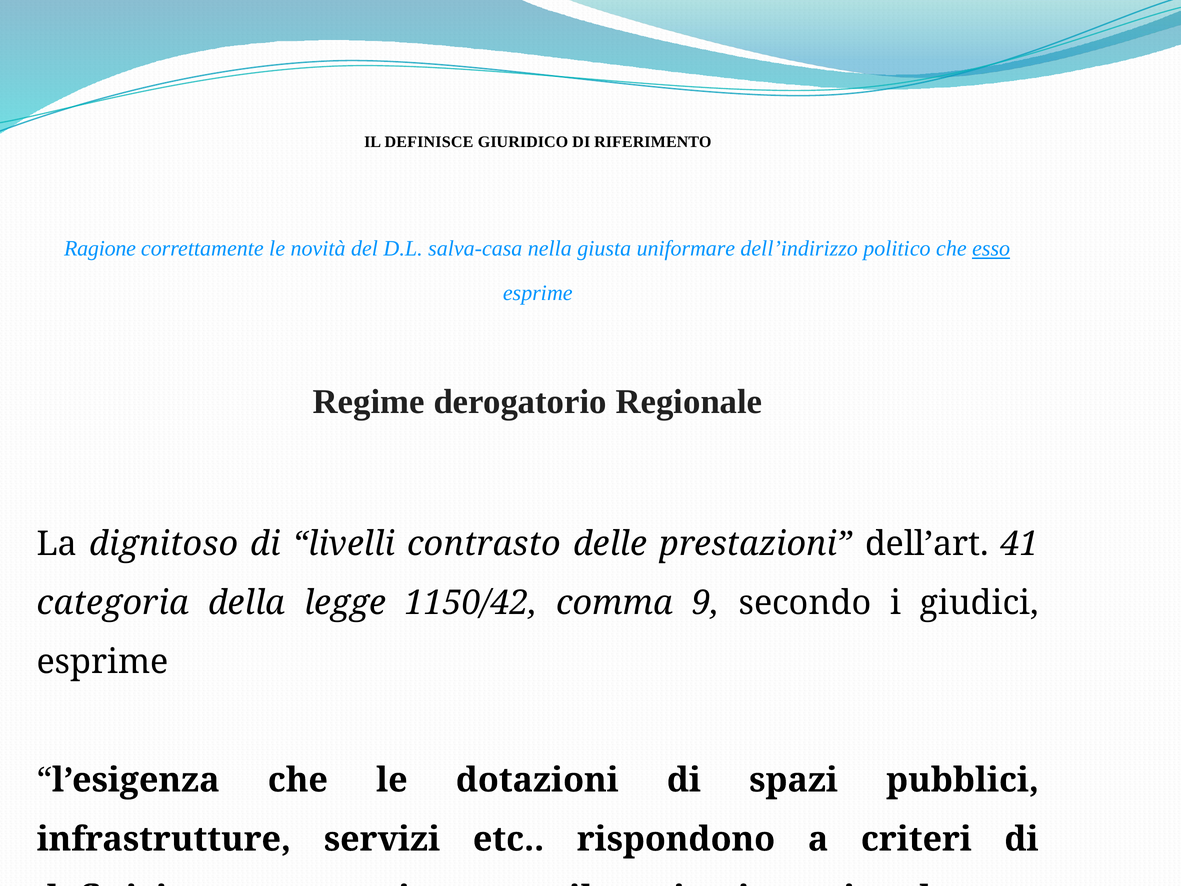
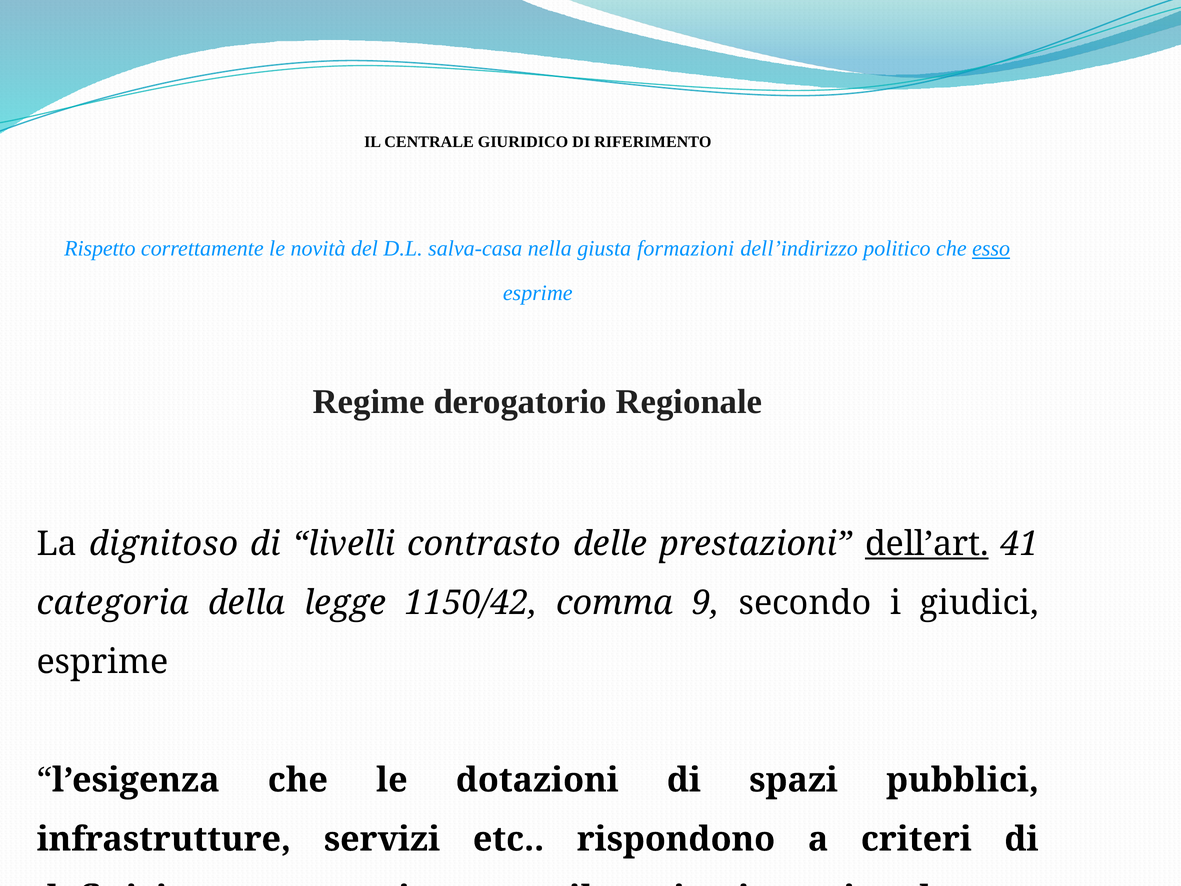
DEFINISCE: DEFINISCE -> CENTRALE (429, 142)
Ragione: Ragione -> Rispetto (100, 249)
uniformare: uniformare -> formazioni (686, 249)
dell’art underline: none -> present (927, 544)
